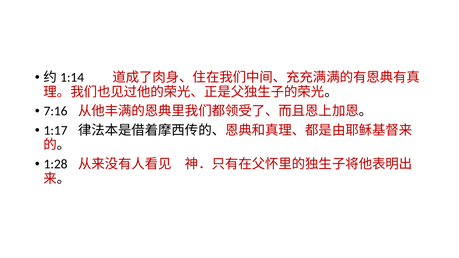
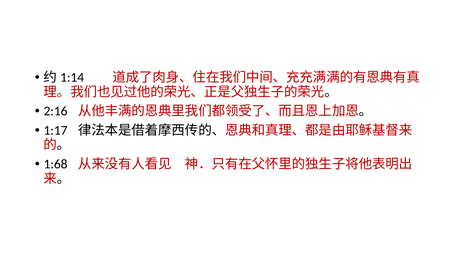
7:16: 7:16 -> 2:16 (56, 111)
1:28: 1:28 -> 1:68 (56, 164)
